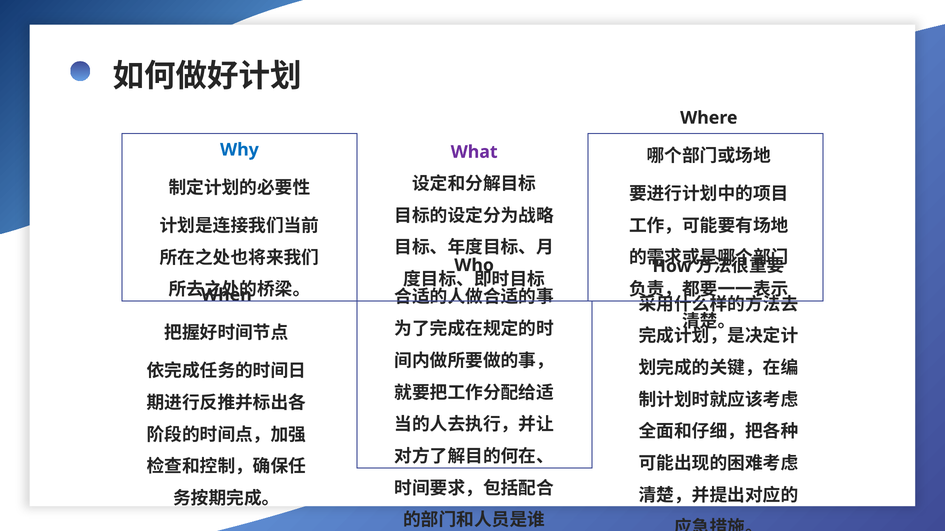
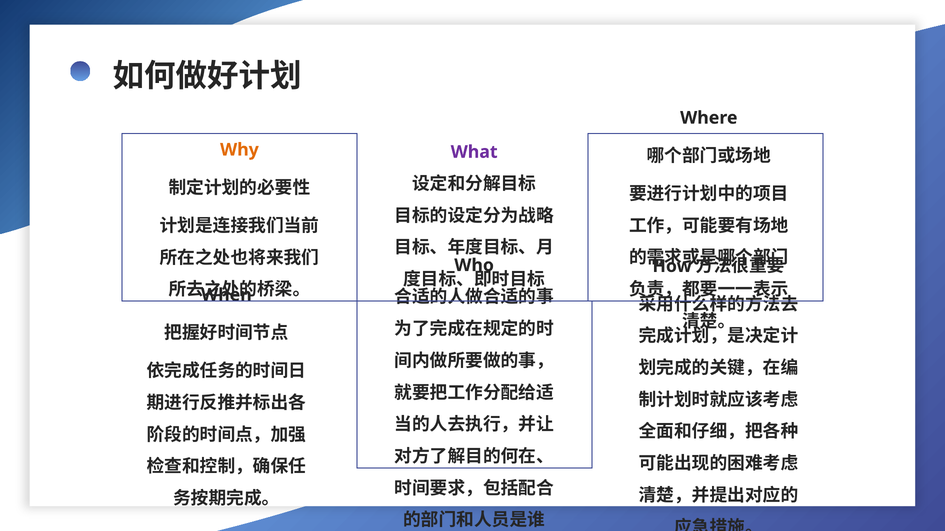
Why colour: blue -> orange (239, 150)
